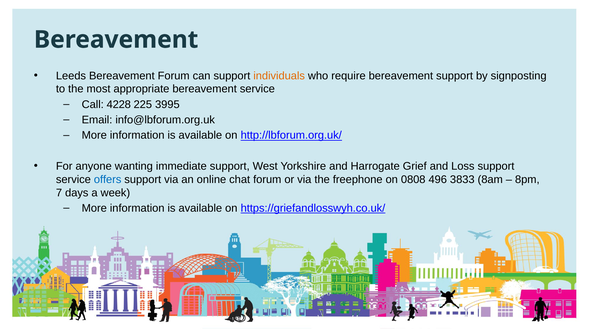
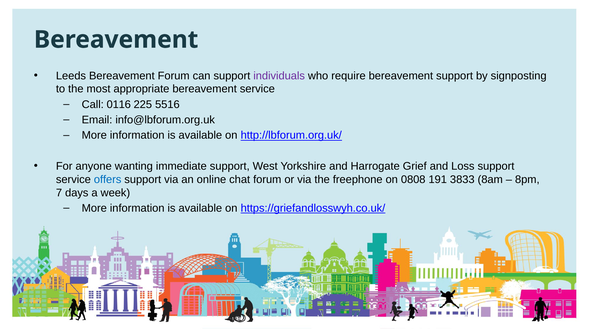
individuals colour: orange -> purple (279, 76)
4228: 4228 -> 0116 (119, 105)
3995: 3995 -> 5516 (167, 105)
496: 496 -> 191 (438, 180)
